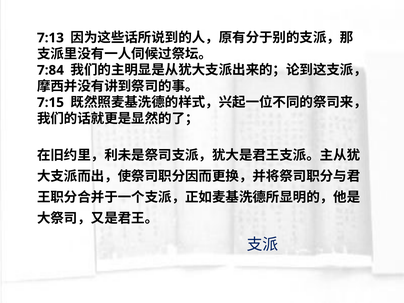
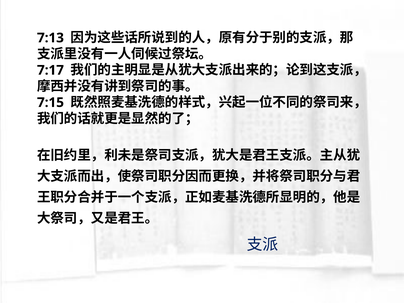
7:84: 7:84 -> 7:17 (50, 70)
